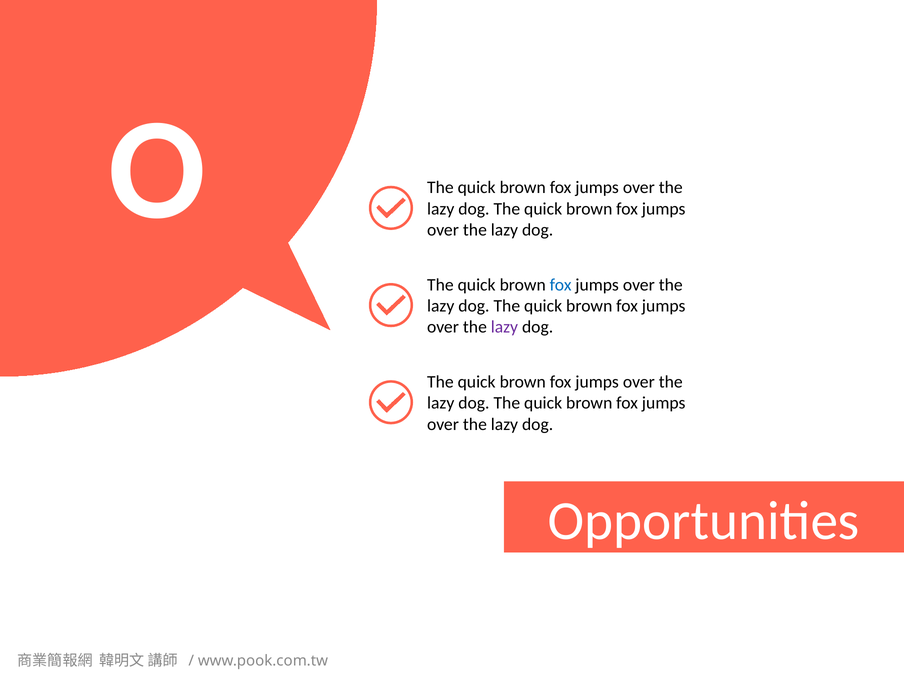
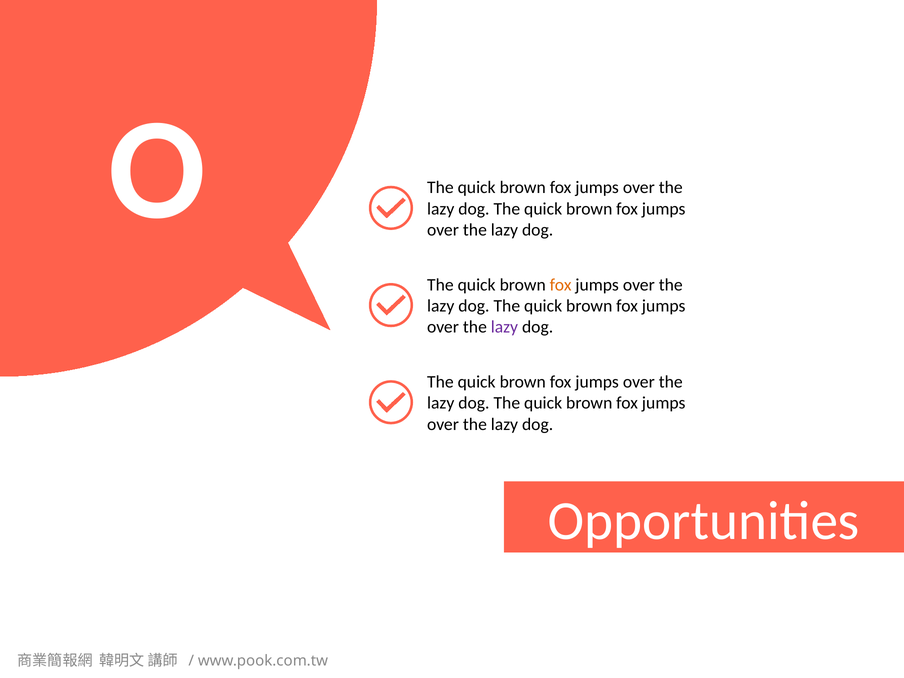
fox colour: blue -> orange (561, 285)
